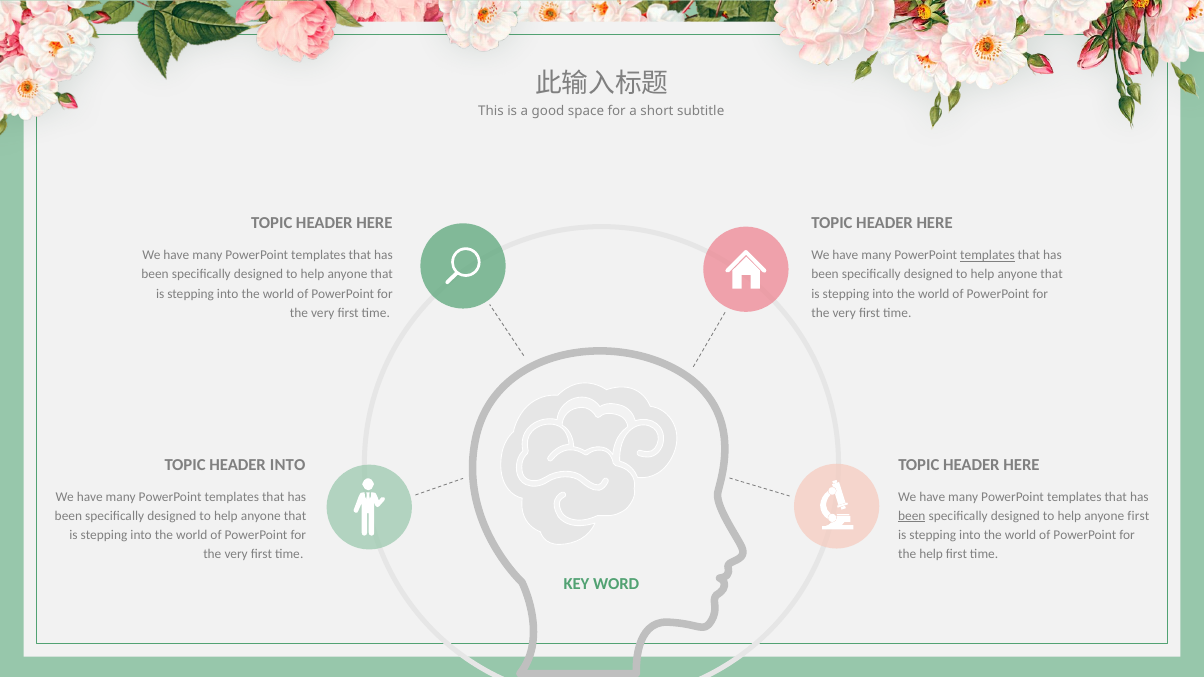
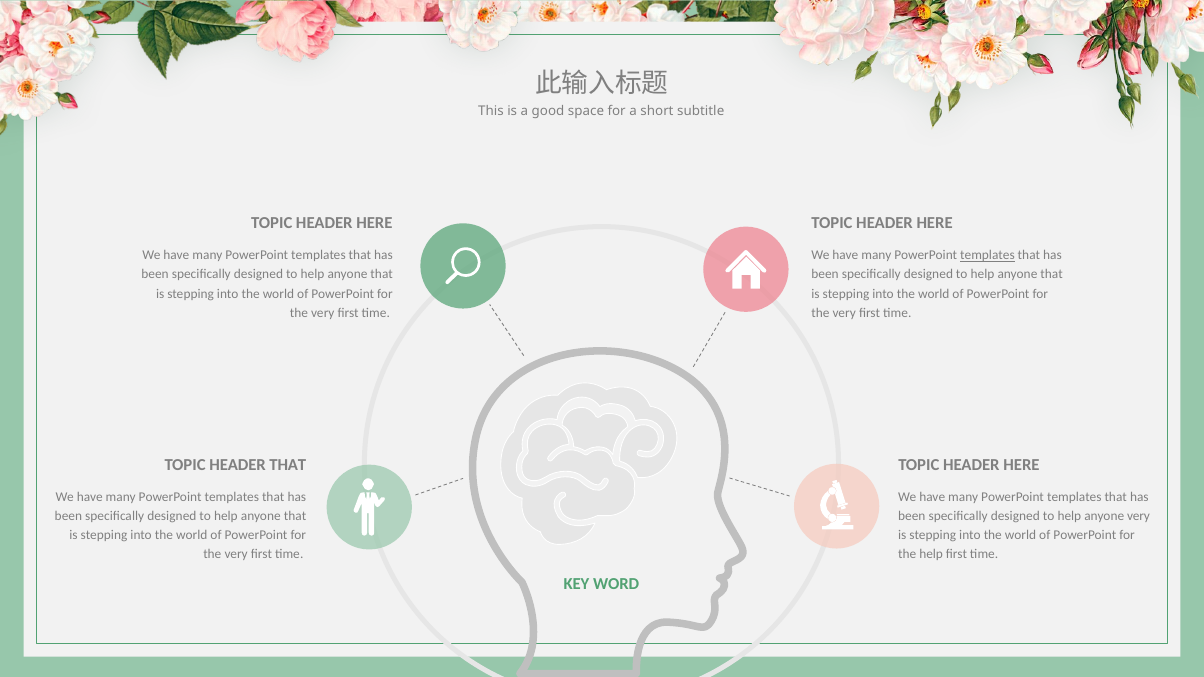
HEADER INTO: INTO -> THAT (288, 465)
been underline: present -> none (912, 516)
anyone first: first -> very (1139, 516)
